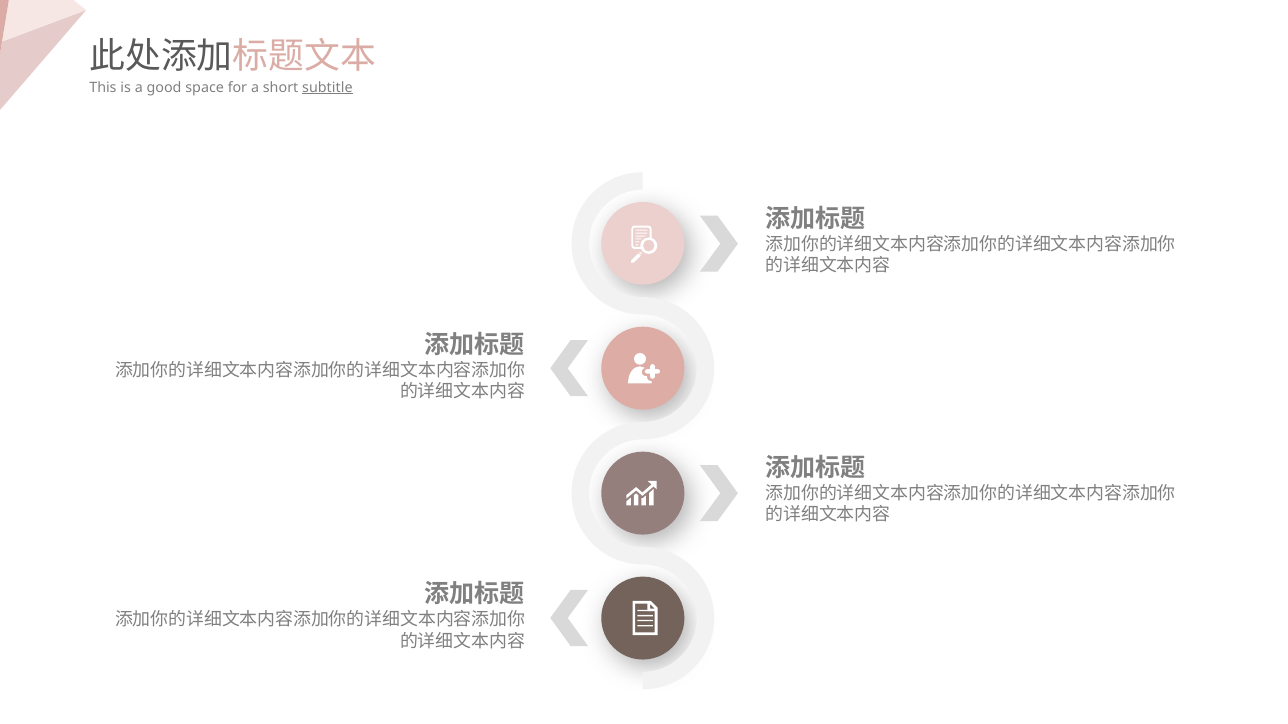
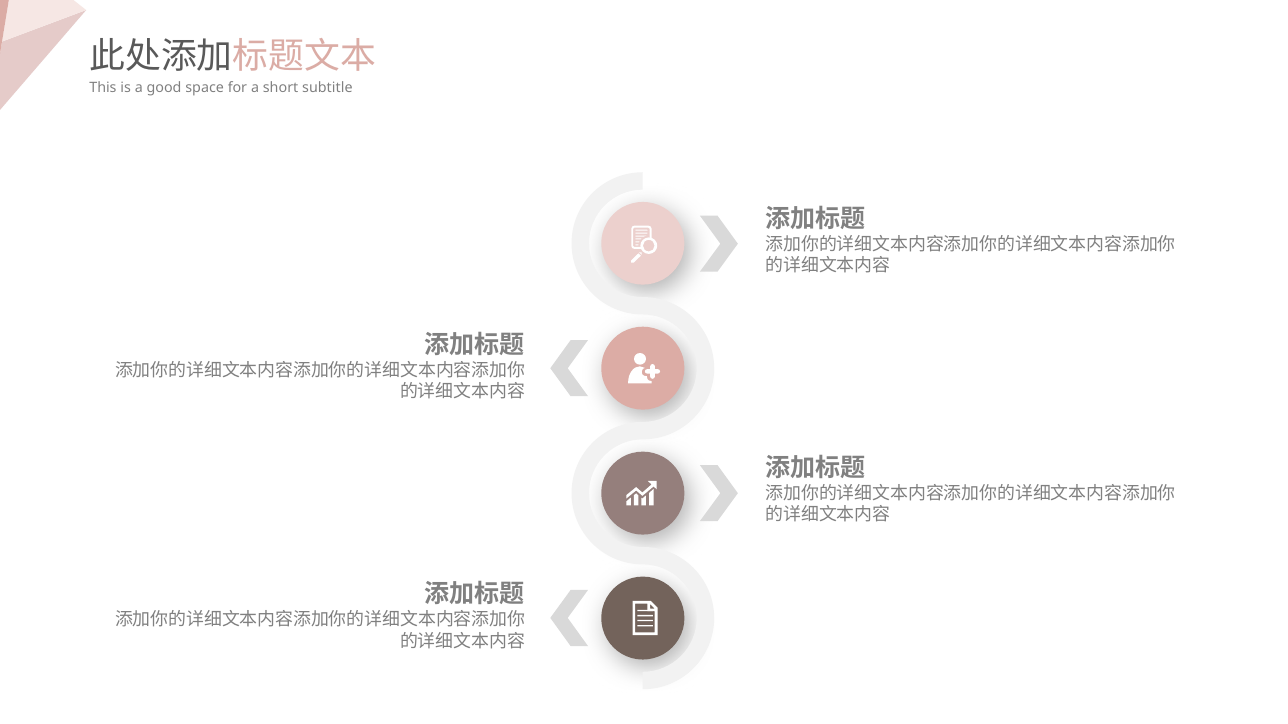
subtitle underline: present -> none (327, 88)
